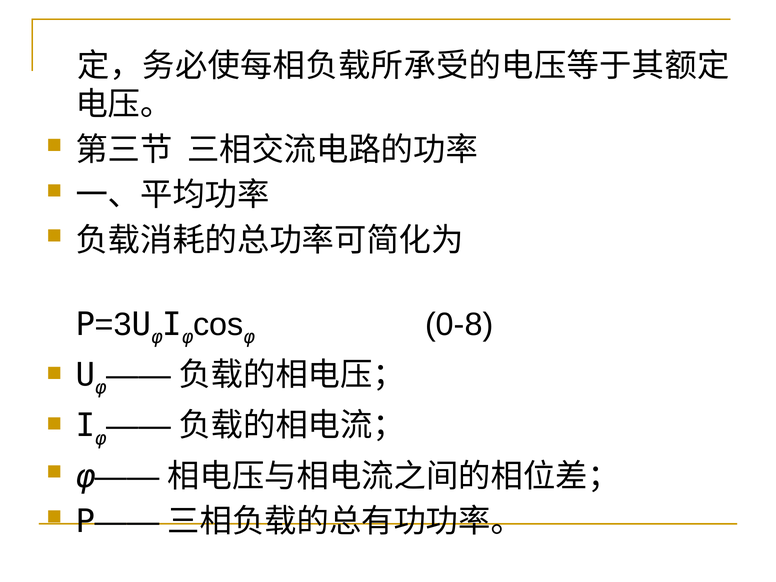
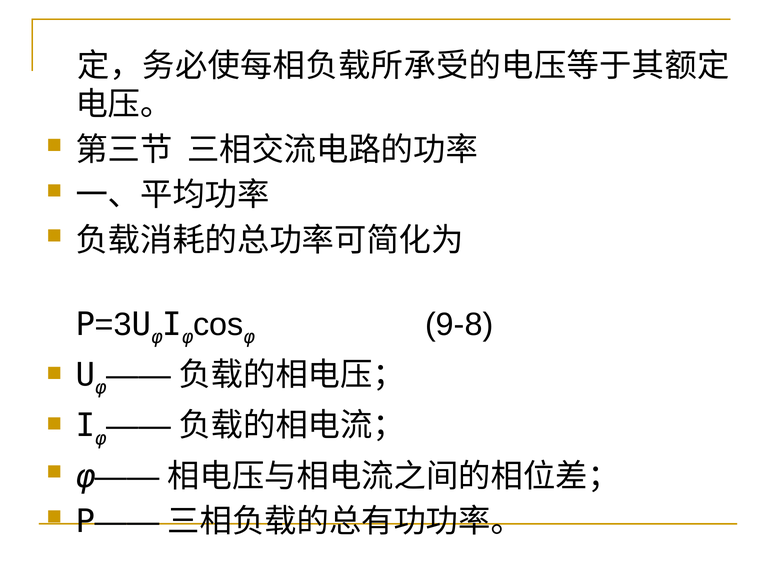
0-8: 0-8 -> 9-8 (459, 325)
